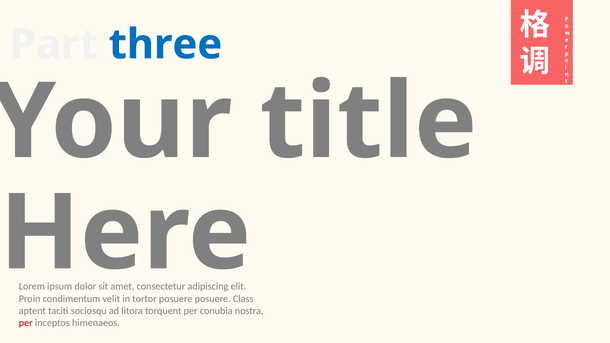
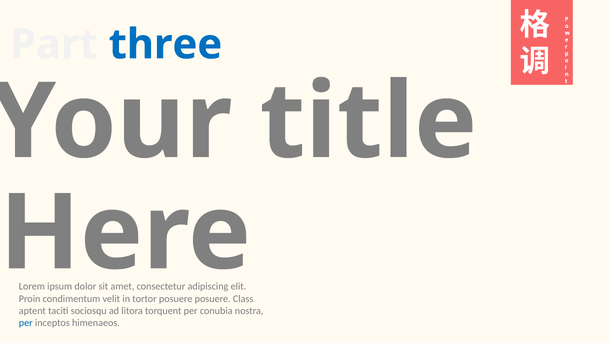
per colour: red -> blue (26, 323)
